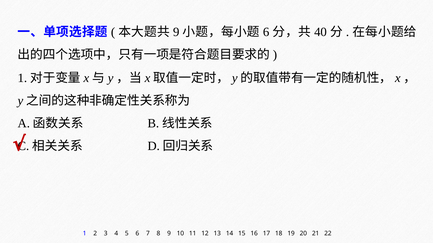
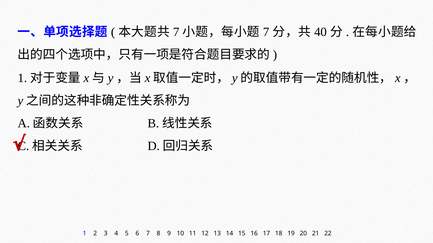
9: 9 -> 7 (176, 32)
6: 6 -> 7 (266, 32)
